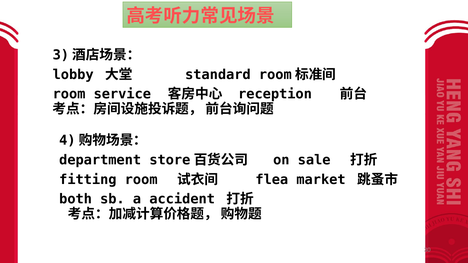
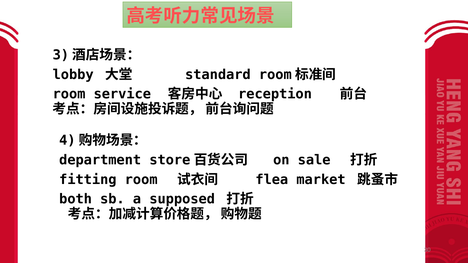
accident: accident -> supposed (182, 199)
